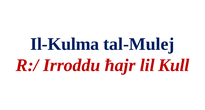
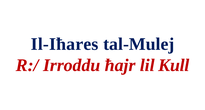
Il-Kulma: Il-Kulma -> Il-Iħares (65, 44)
